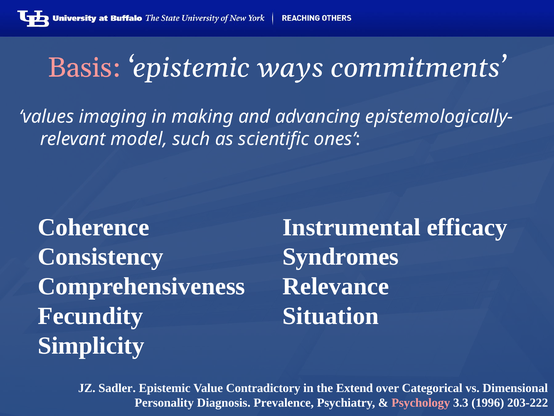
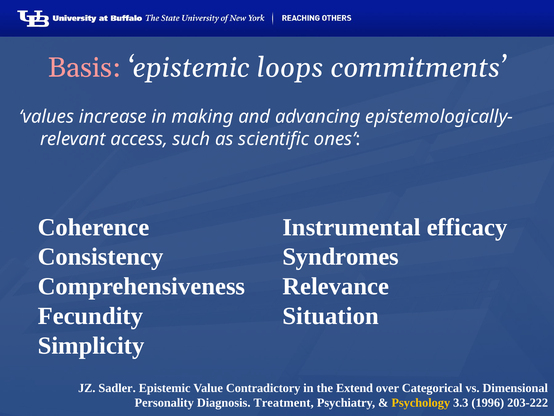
ways: ways -> loops (290, 67)
imaging: imaging -> increase (113, 117)
model: model -> access (139, 139)
Prevalence: Prevalence -> Treatment (284, 402)
Psychology colour: pink -> yellow (421, 402)
